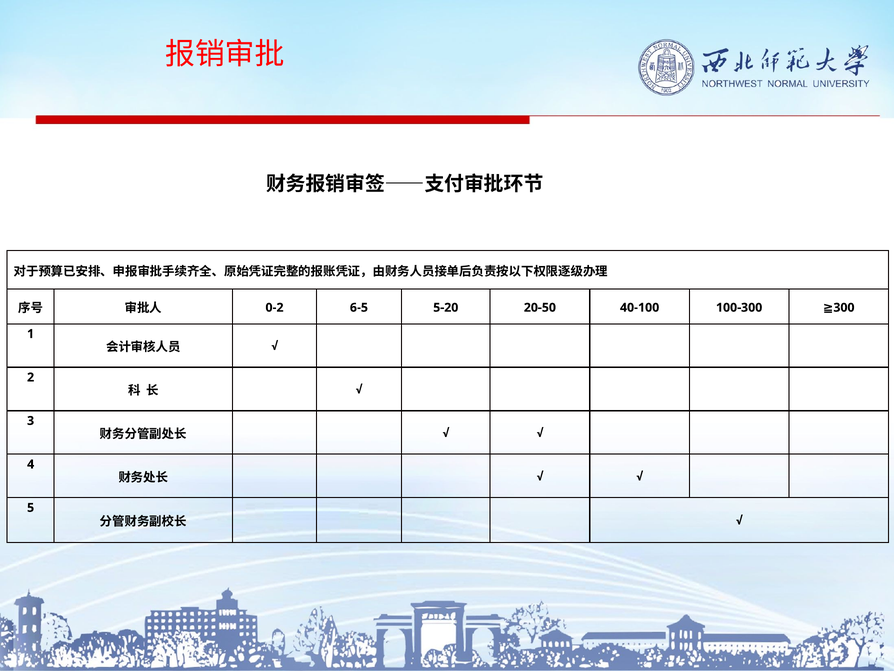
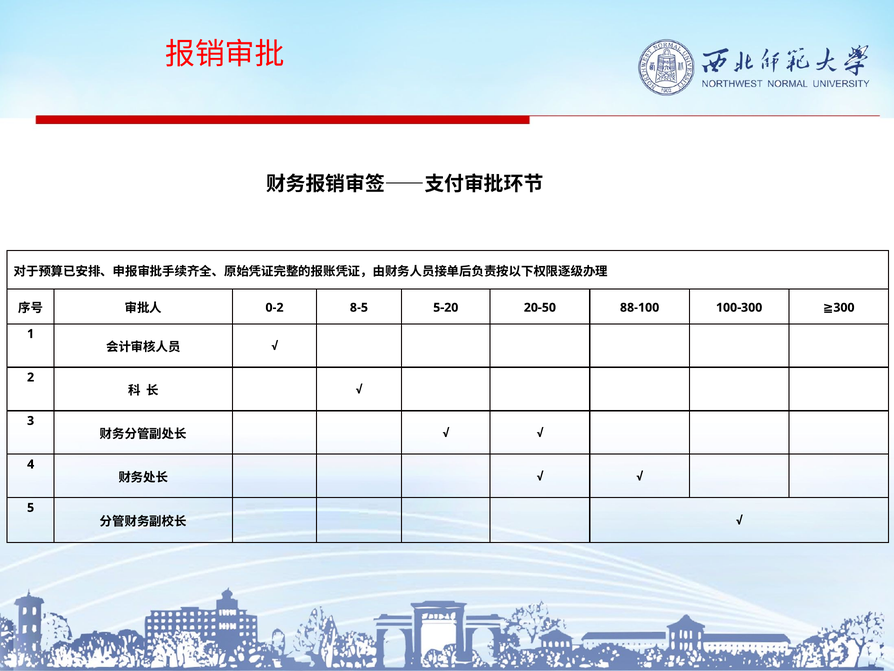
6-5: 6-5 -> 8-5 (359, 307)
40-100: 40-100 -> 88-100 (640, 307)
